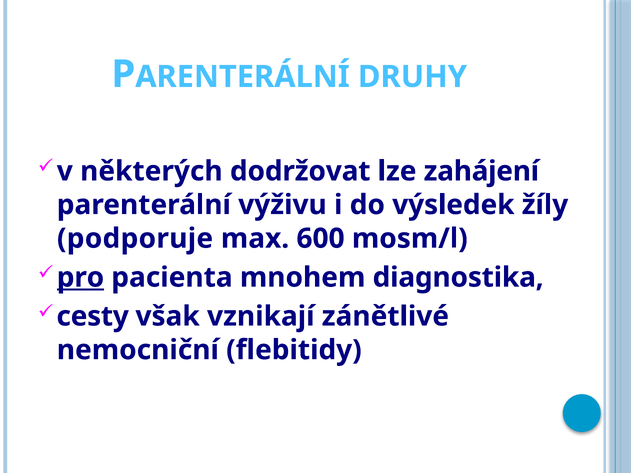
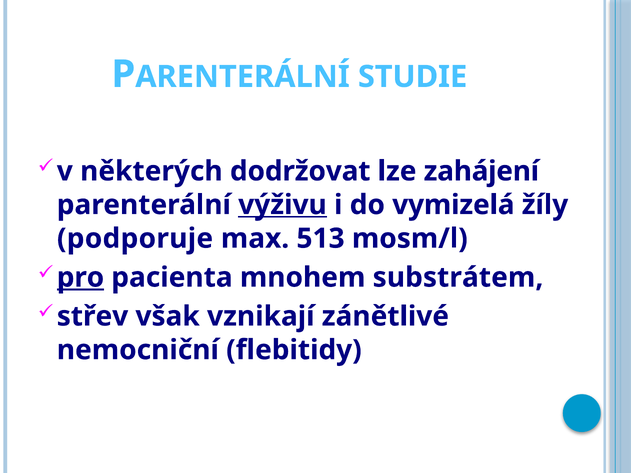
DRUHY: DRUHY -> STUDIE (413, 77)
výživu underline: none -> present (282, 205)
výsledek: výsledek -> vymizelá (453, 205)
600: 600 -> 513 (321, 239)
diagnostika: diagnostika -> substrátem (458, 278)
cesty: cesty -> střev (92, 316)
